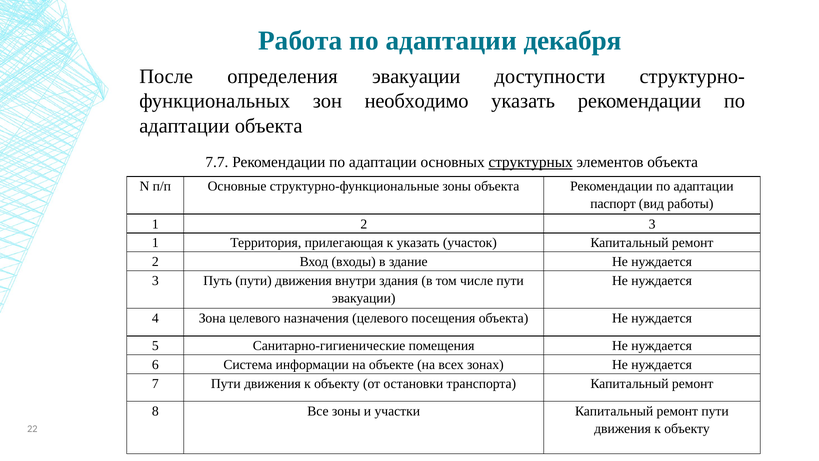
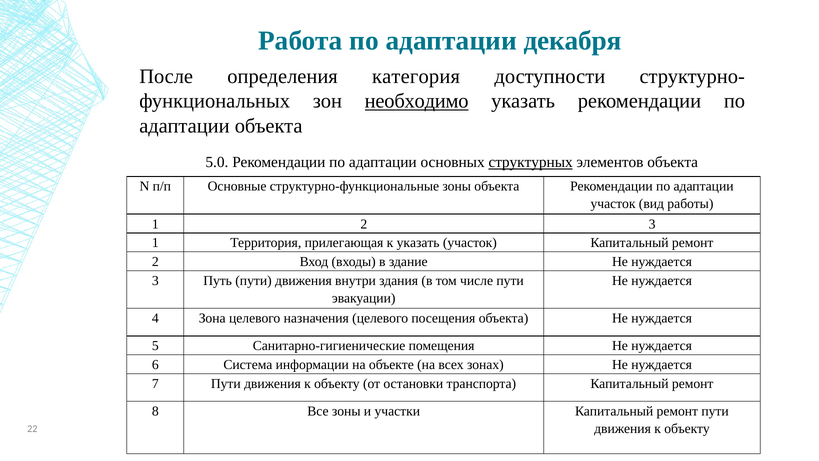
определения эвакуации: эвакуации -> категория (416, 77)
необходимо underline: none -> present (417, 101)
7.7: 7.7 -> 5.0 (217, 162)
паспорт: паспорт -> участок (613, 204)
